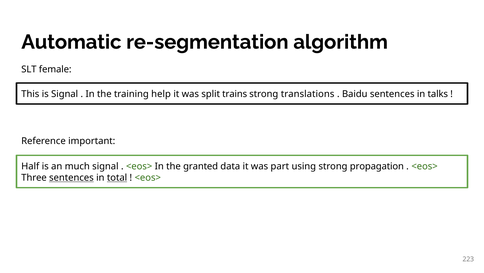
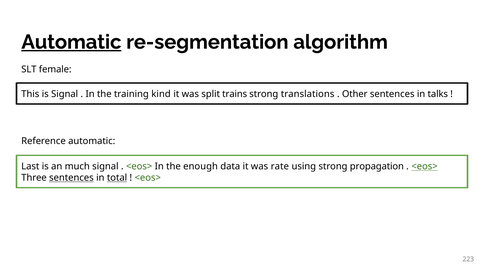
Automatic underline: none -> present (71, 42)
help: help -> kind (161, 94)
Baidu: Baidu -> Other (355, 94)
Reference important: important -> automatic (92, 141)
Half: Half -> Last (30, 166)
granted: granted -> enough (201, 166)
part: part -> rate (280, 166)
<eos> underline: none -> present (425, 166)
